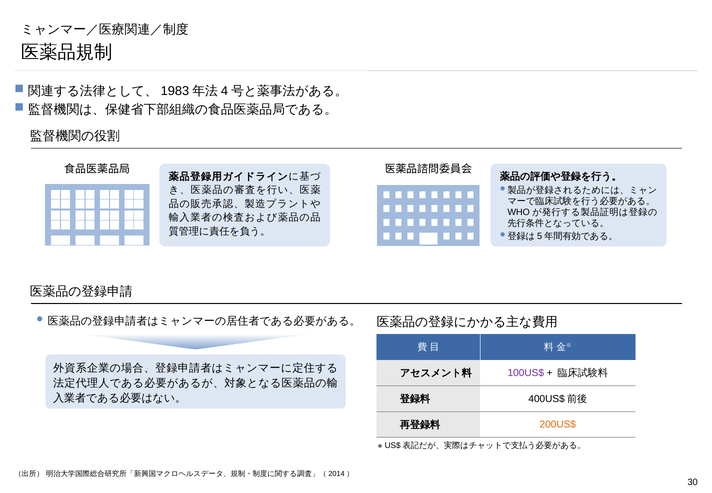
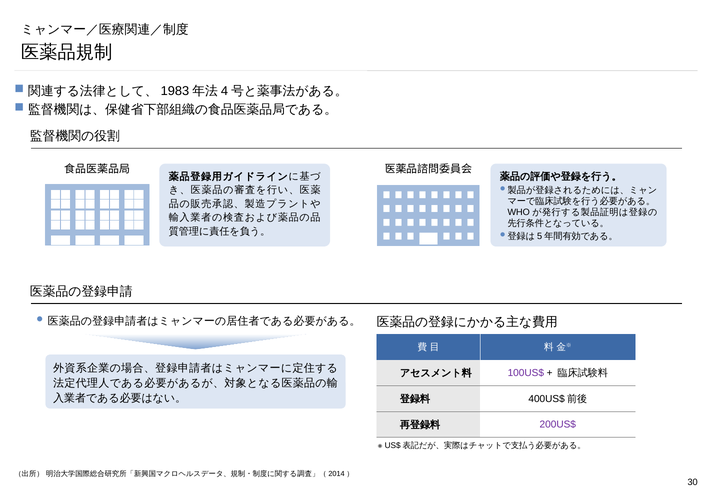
200US$ colour: orange -> purple (558, 425)
